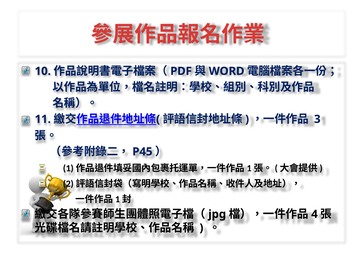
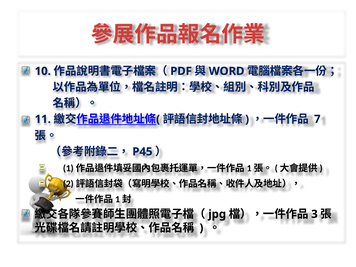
3: 3 -> 7 (317, 119)
4: 4 -> 3 (314, 214)
